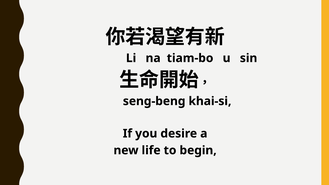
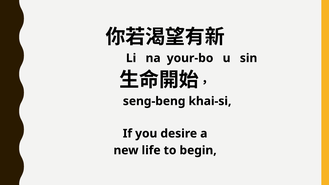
tiam-bo: tiam-bo -> your-bo (190, 58)
